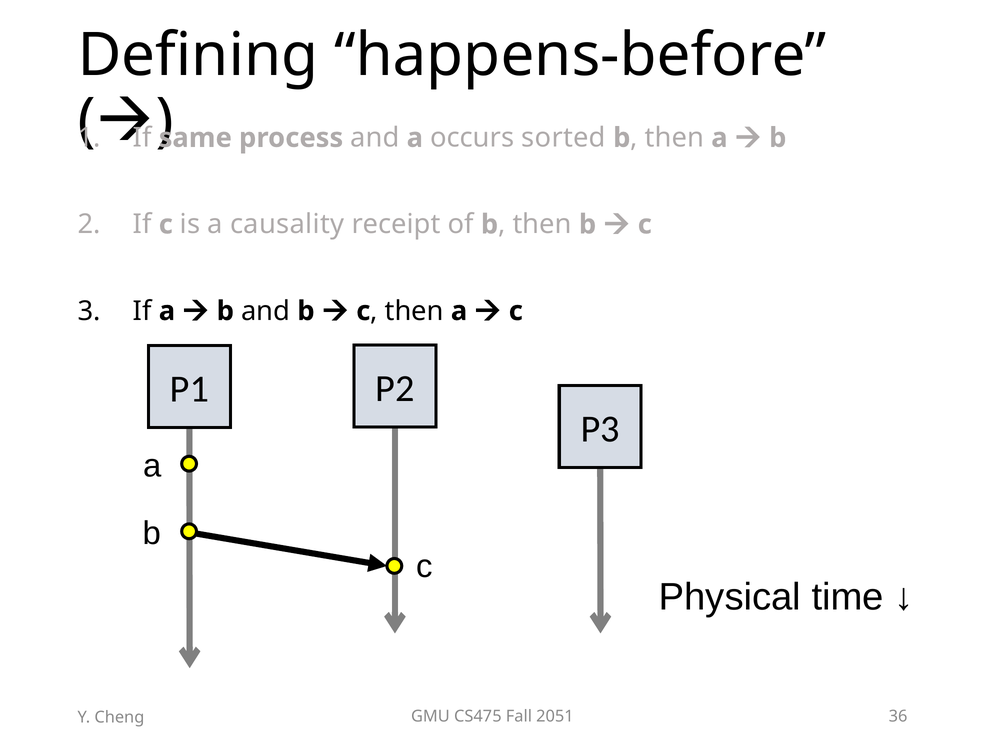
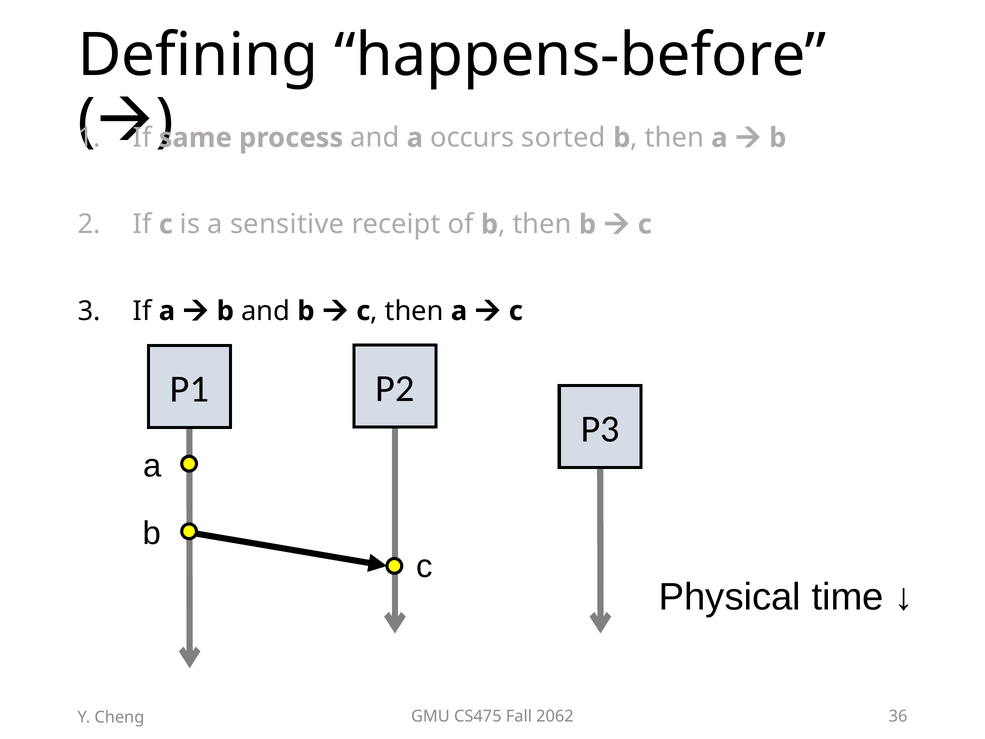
causality: causality -> sensitive (287, 224)
2051: 2051 -> 2062 (555, 716)
